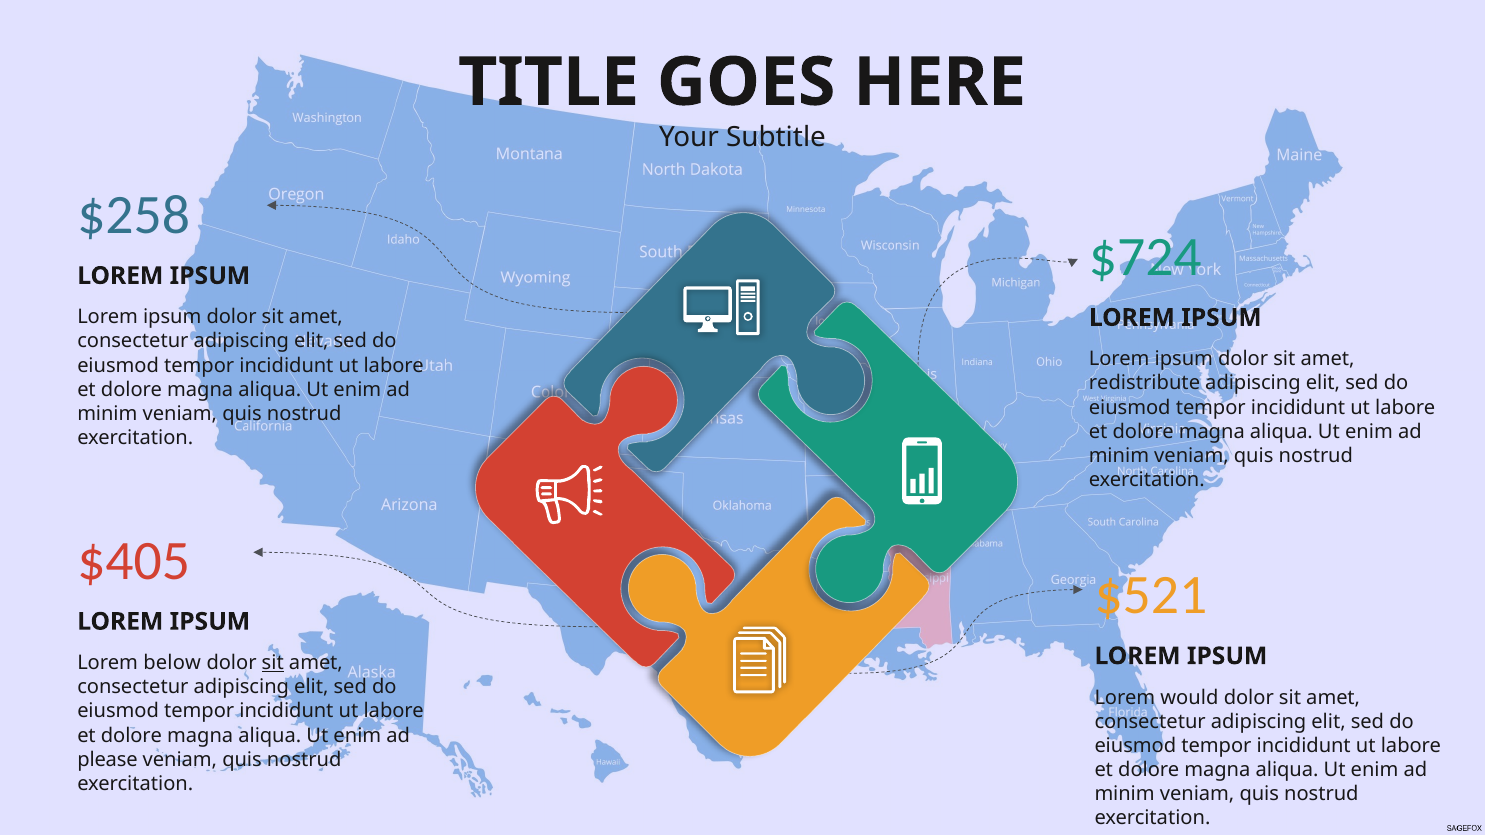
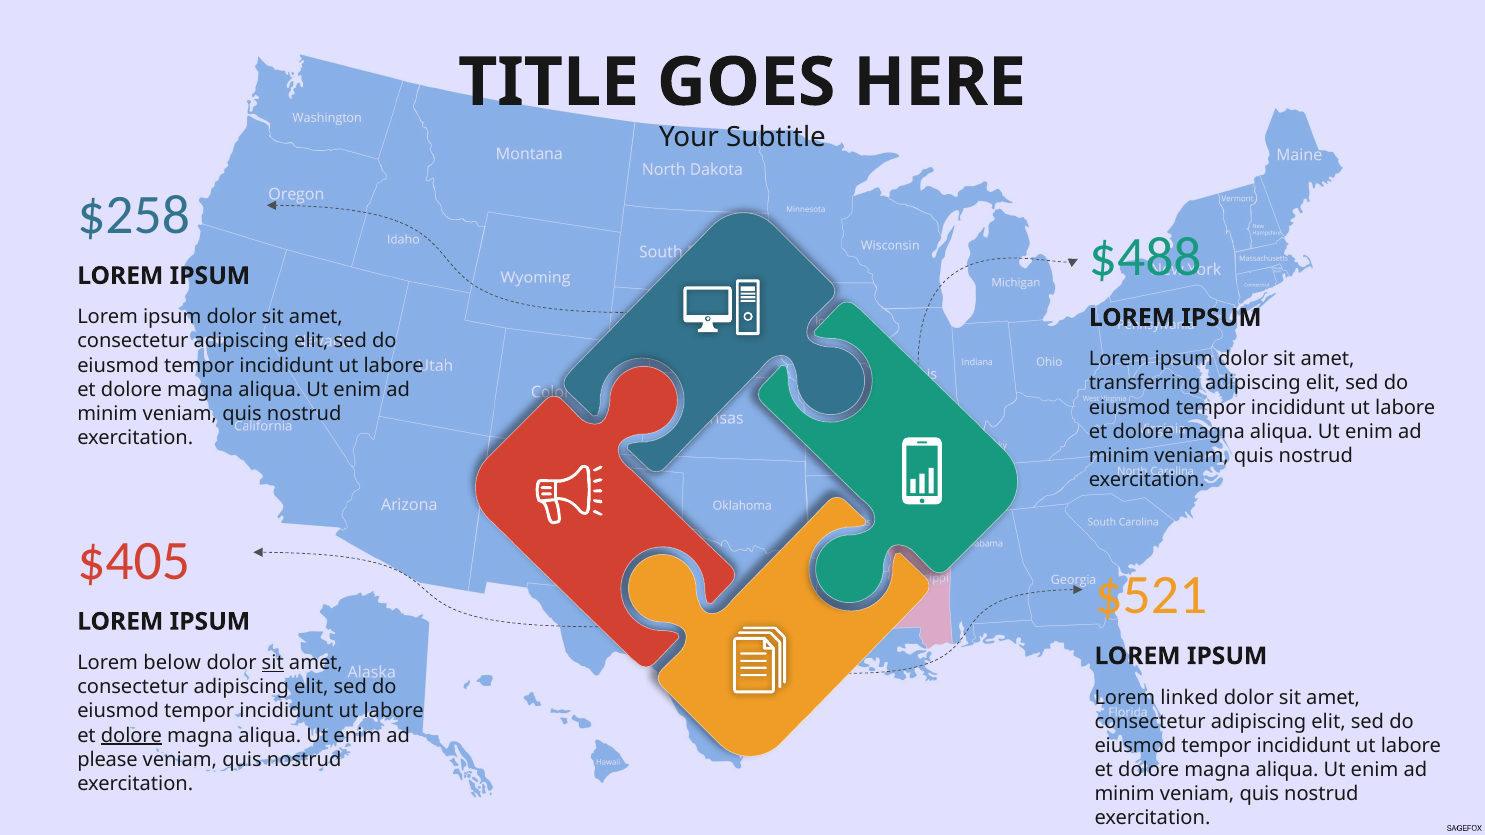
$724: $724 -> $488 (1145, 257)
redistribute: redistribute -> transferring (1145, 383)
would: would -> linked (1189, 698)
dolore underline: none -> present (131, 736)
